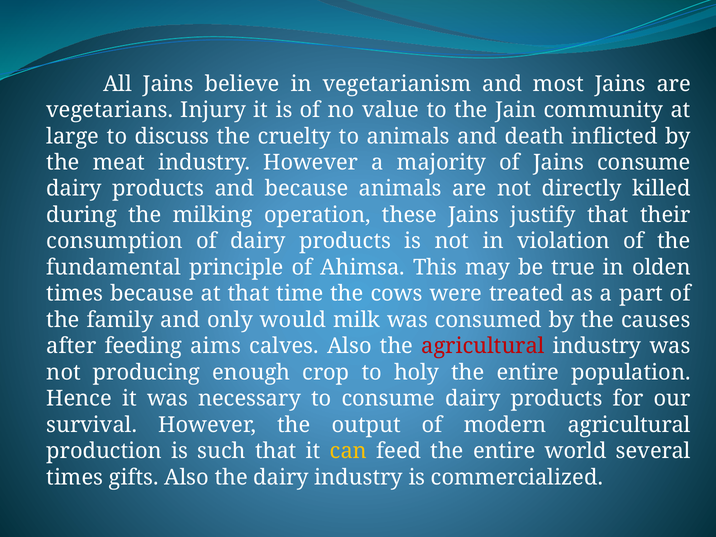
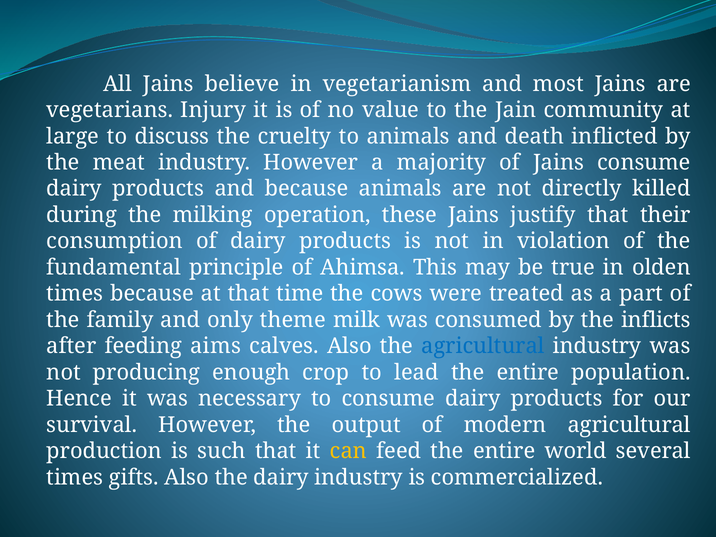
would: would -> theme (293, 320)
causes: causes -> inflicts (656, 320)
agricultural colour: red -> blue (483, 346)
holy: holy -> lead (417, 372)
